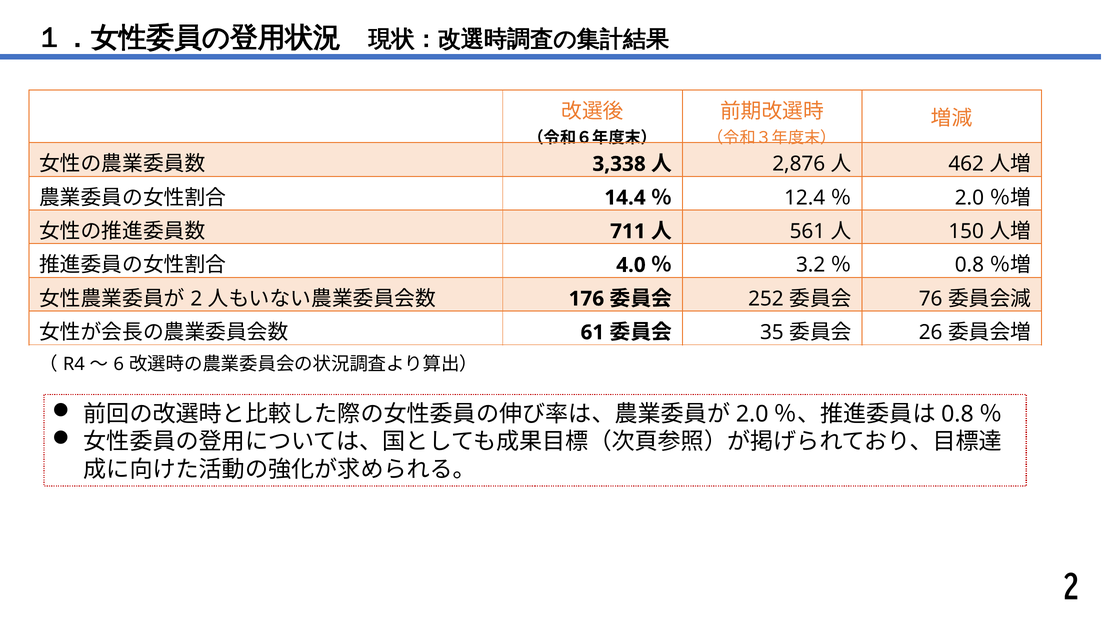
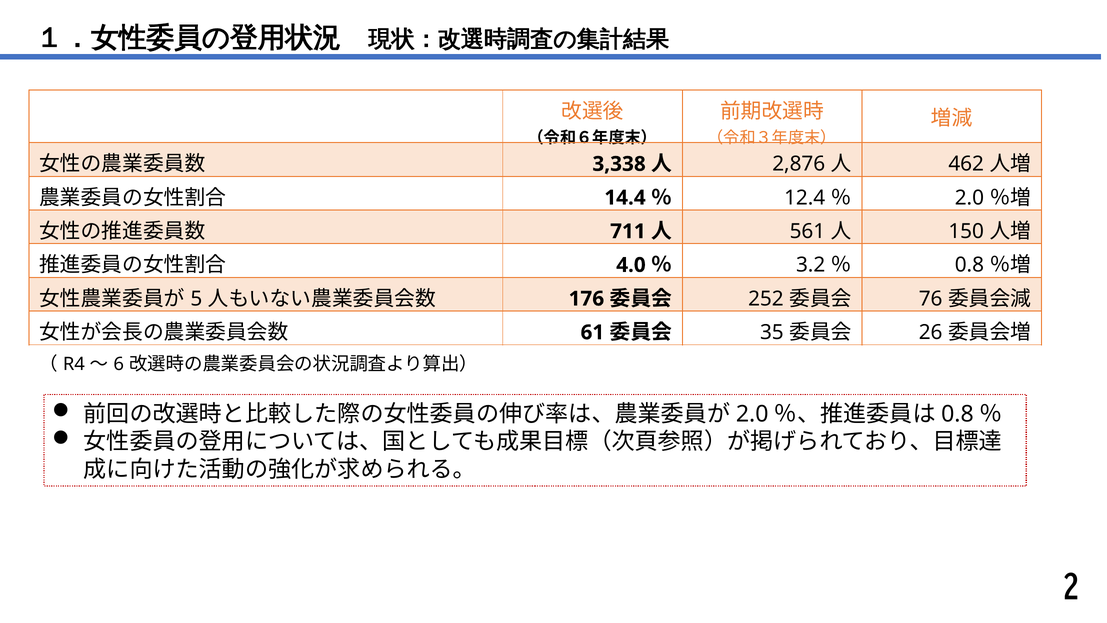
2: 2 -> 5 (196, 299)
